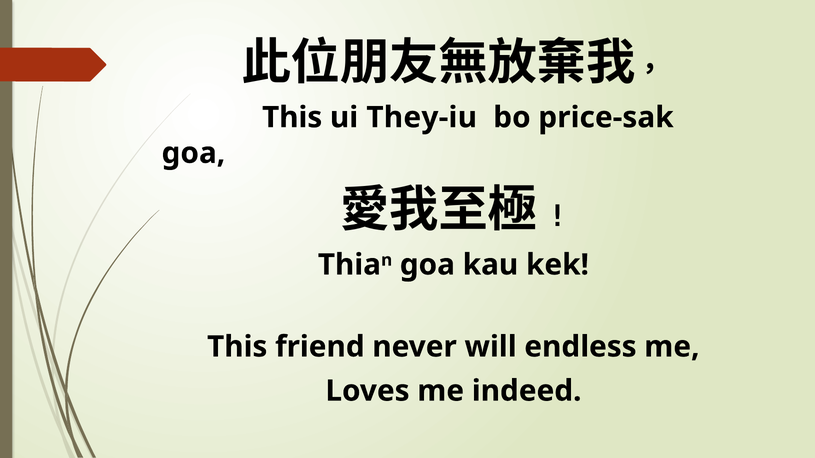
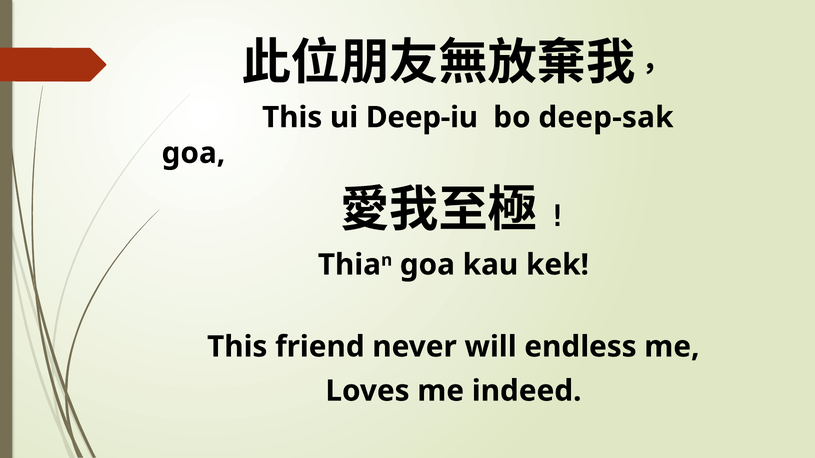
They-iu: They-iu -> Deep-iu (422, 118)
price-sak: price-sak -> deep-sak (606, 118)
